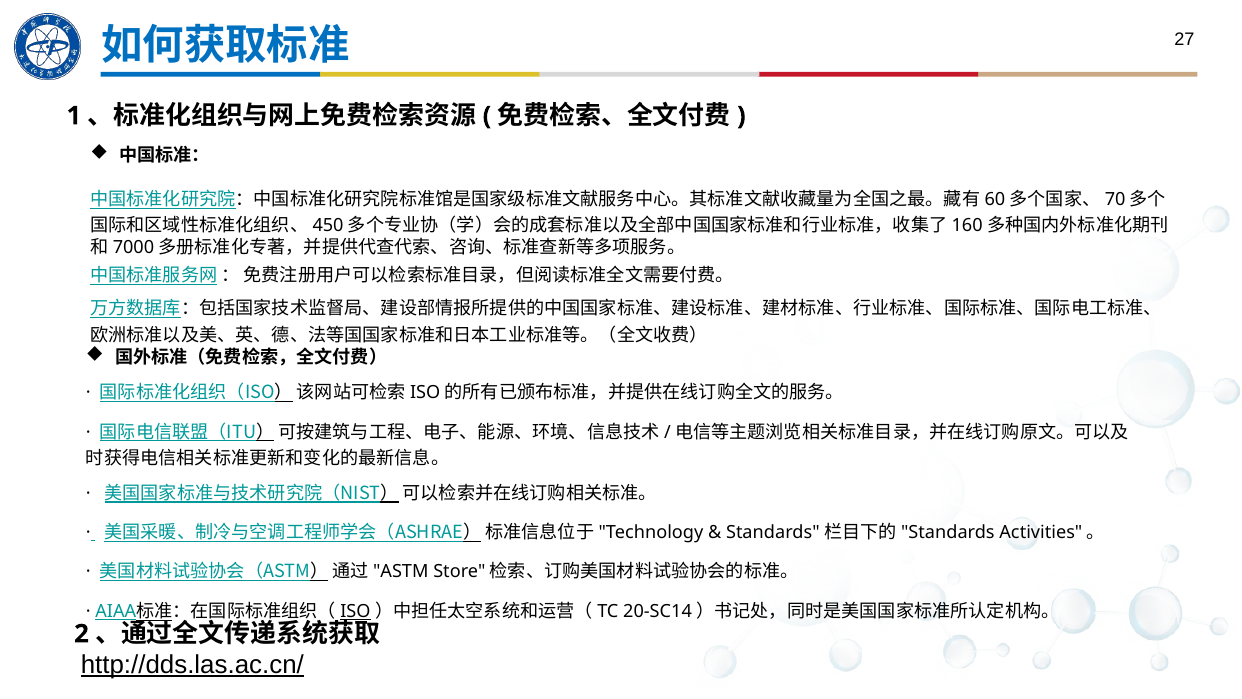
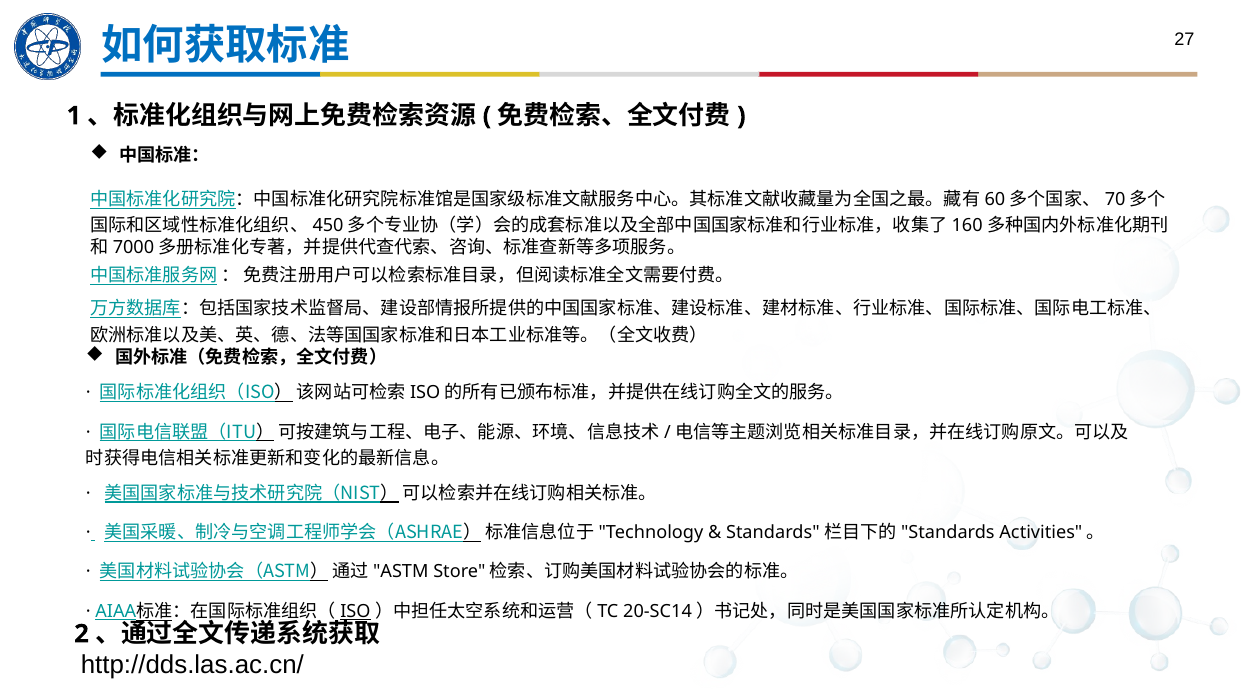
http://dds.las.ac.cn/ underline: present -> none (192, 665)
